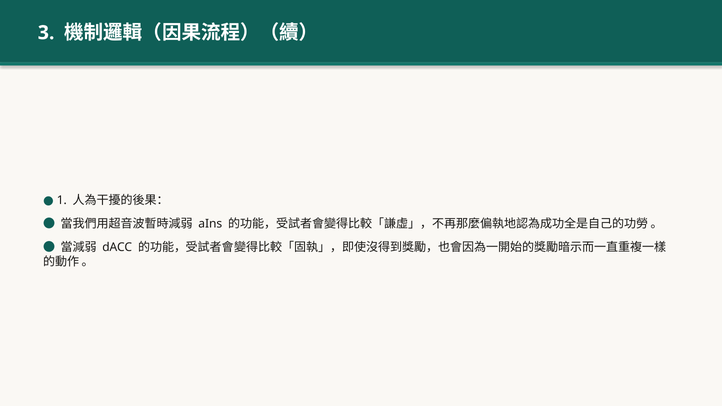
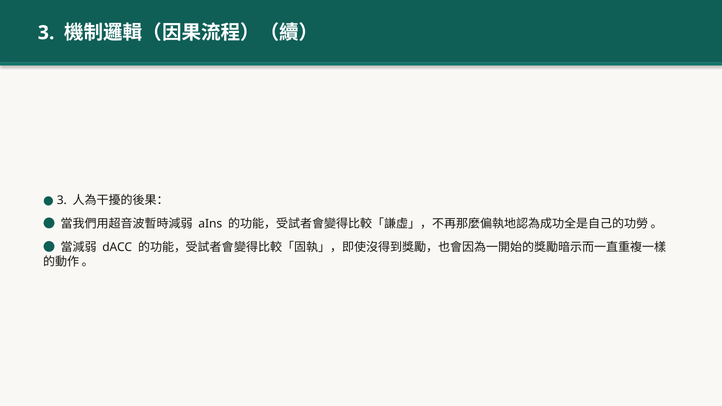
1: 1 -> 3 (62, 200)
